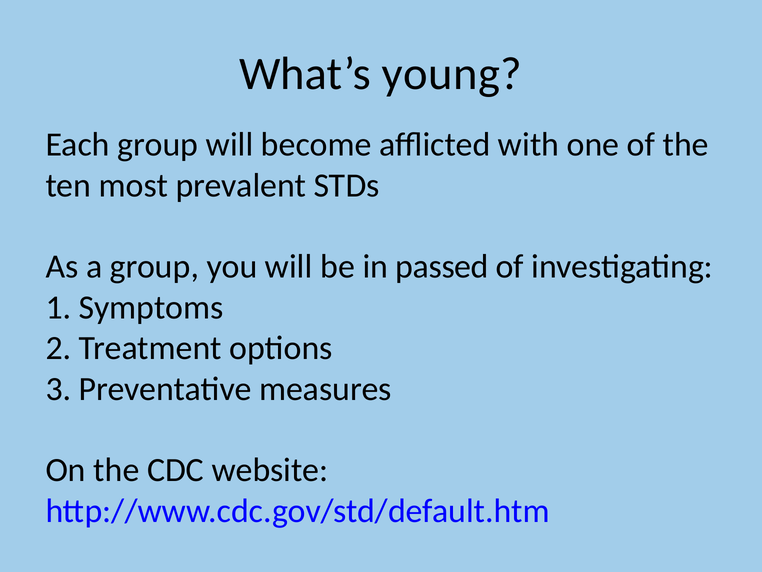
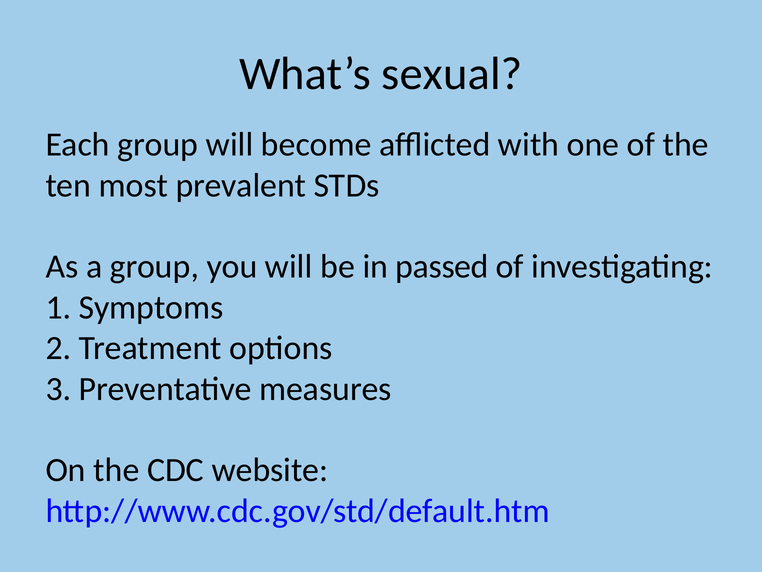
young: young -> sexual (452, 74)
